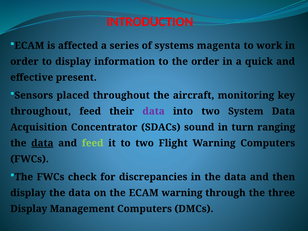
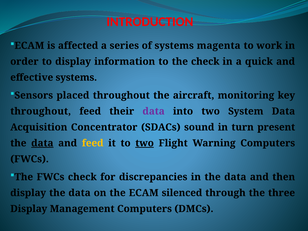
the order: order -> check (205, 62)
effective present: present -> systems (76, 77)
ranging: ranging -> present (276, 127)
feed colour: light green -> yellow (93, 143)
two underline: none -> present (145, 143)
ECAM warning: warning -> silenced (182, 193)
